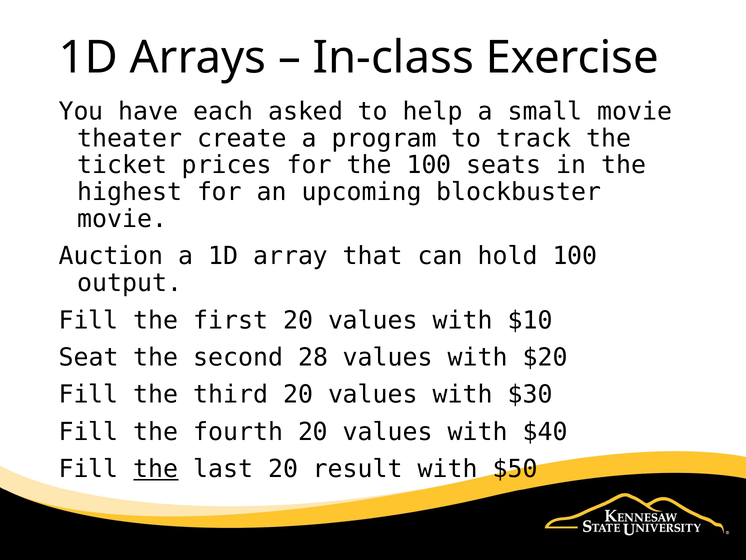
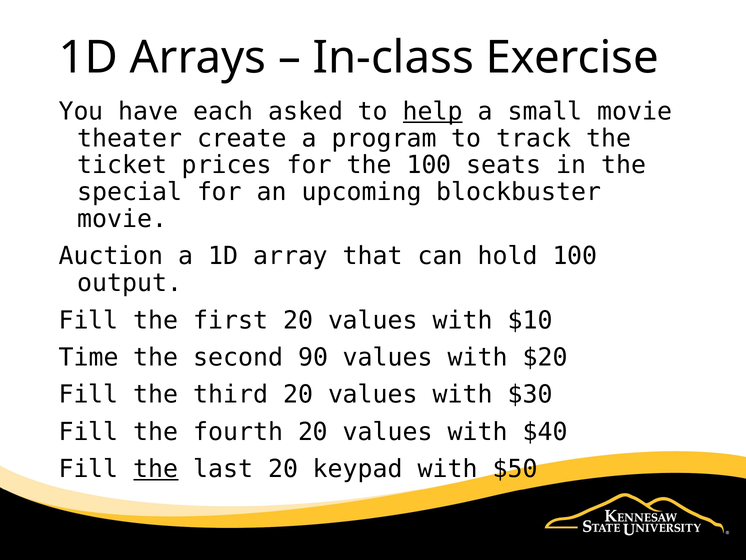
help underline: none -> present (433, 111)
highest: highest -> special (130, 192)
Seat: Seat -> Time (89, 357)
28: 28 -> 90 (313, 357)
result: result -> keypad (358, 469)
